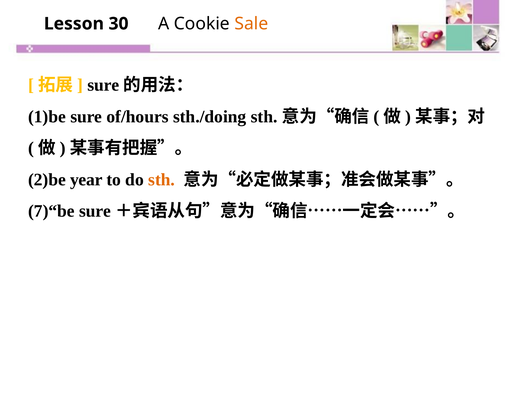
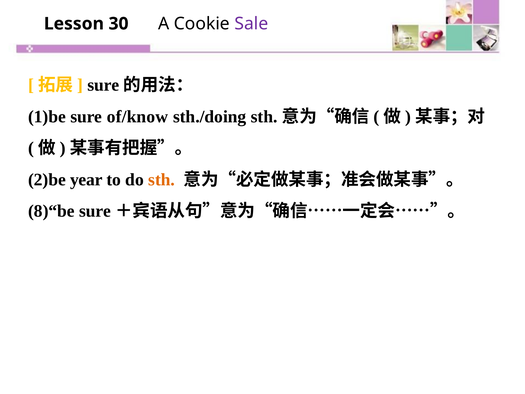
Sale colour: orange -> purple (251, 24)
of/hours: of/hours -> of/know (137, 117)
7)“be: 7)“be -> 8)“be (51, 211)
